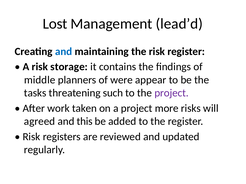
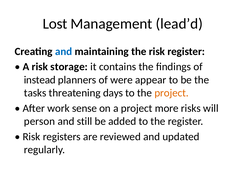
middle: middle -> instead (40, 80)
such: such -> days (113, 93)
project colour: purple -> orange (172, 93)
taken: taken -> sense (84, 109)
agreed: agreed -> person (40, 122)
this: this -> still (85, 122)
